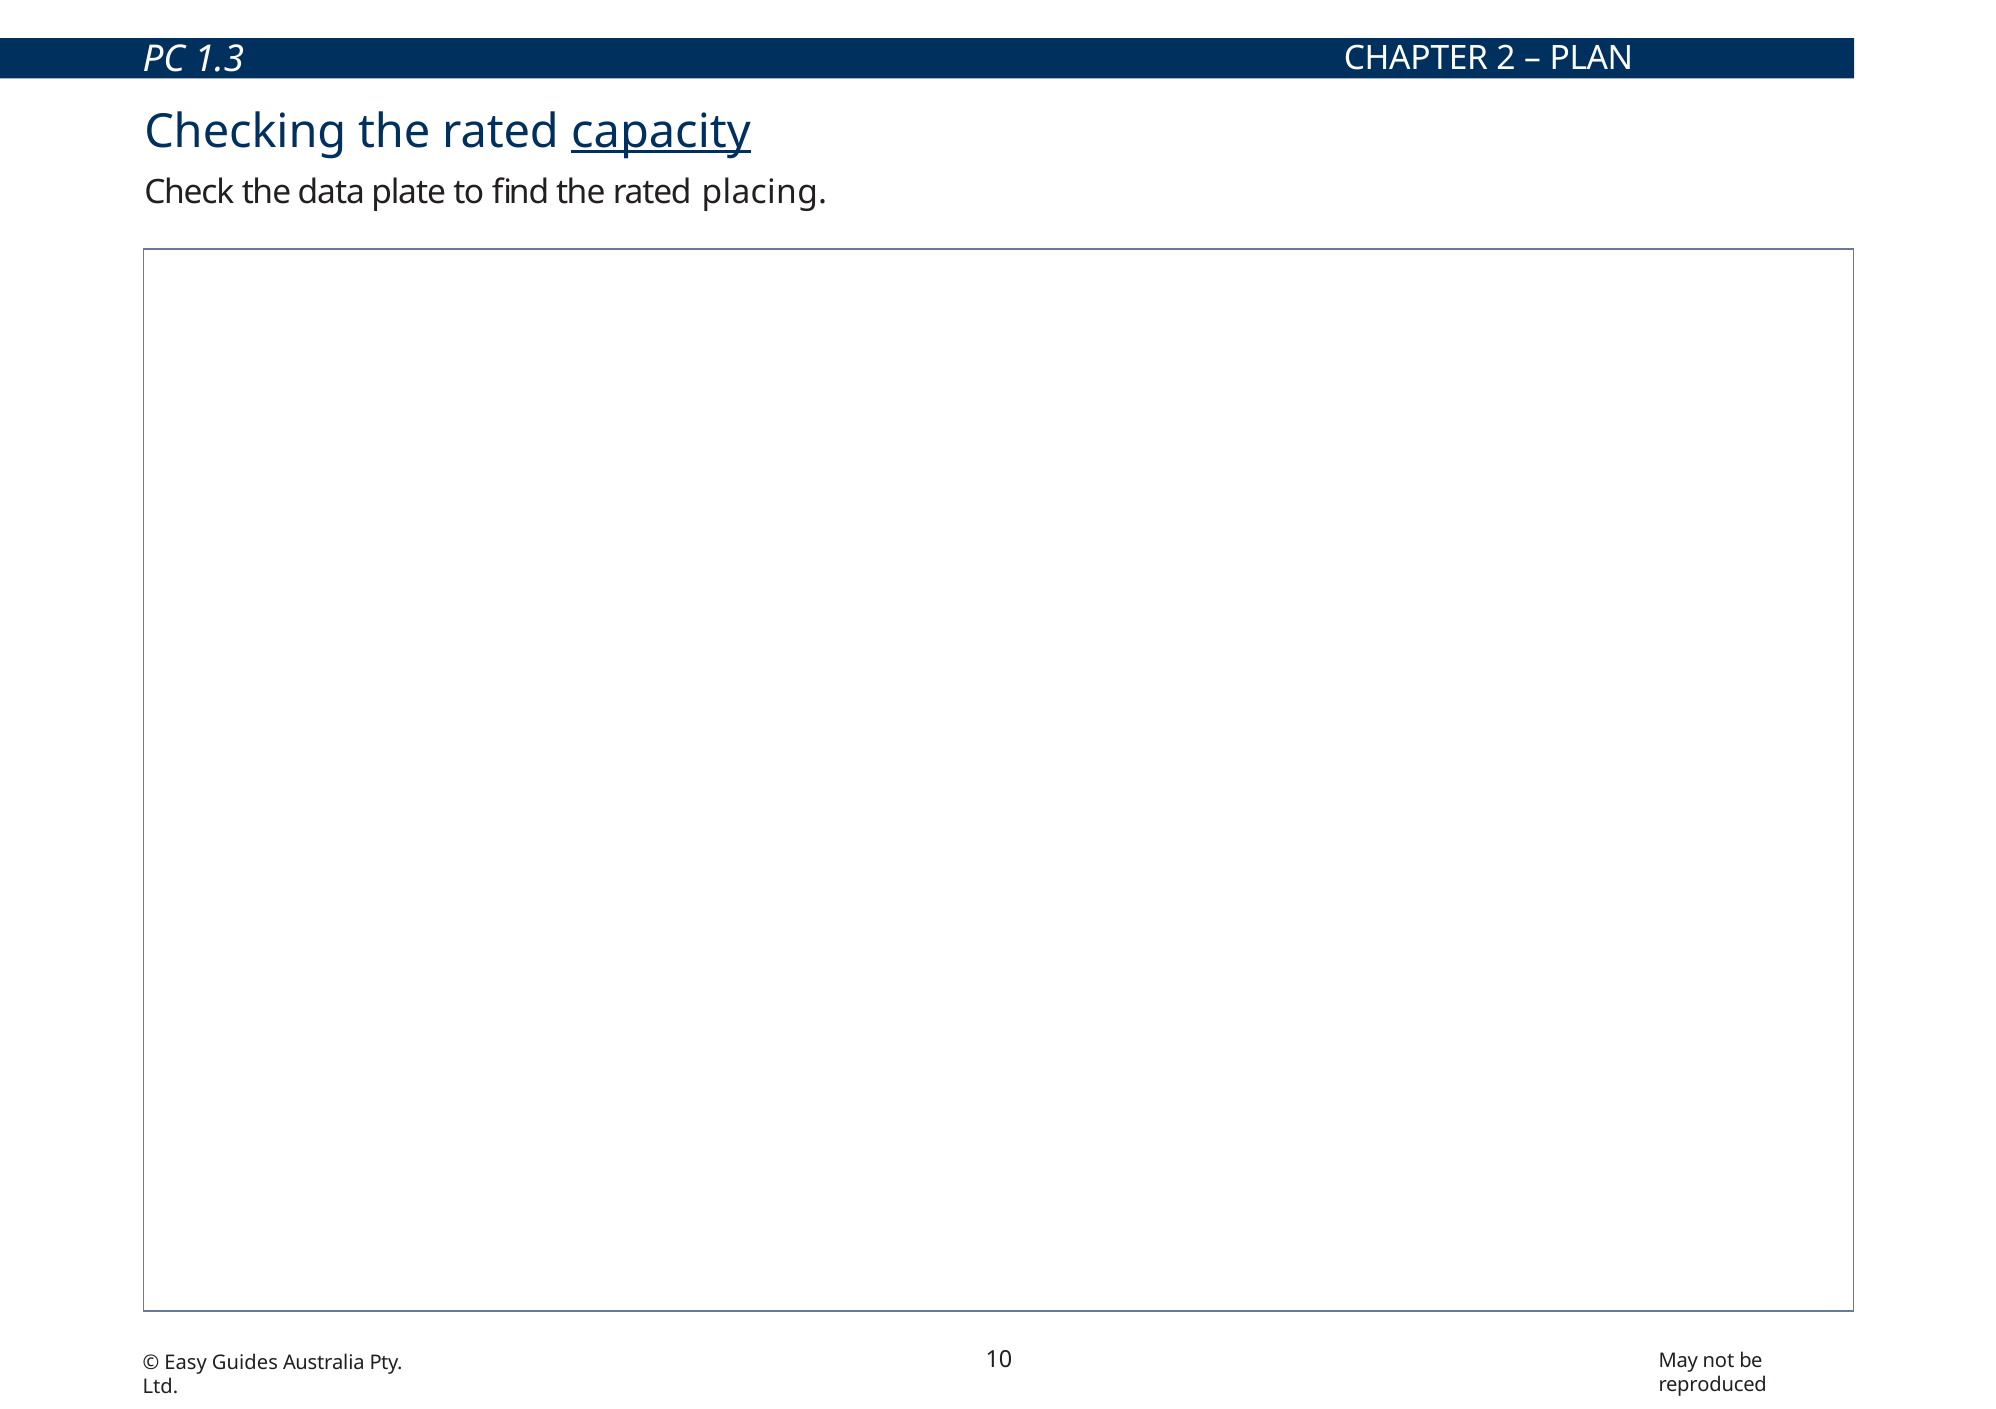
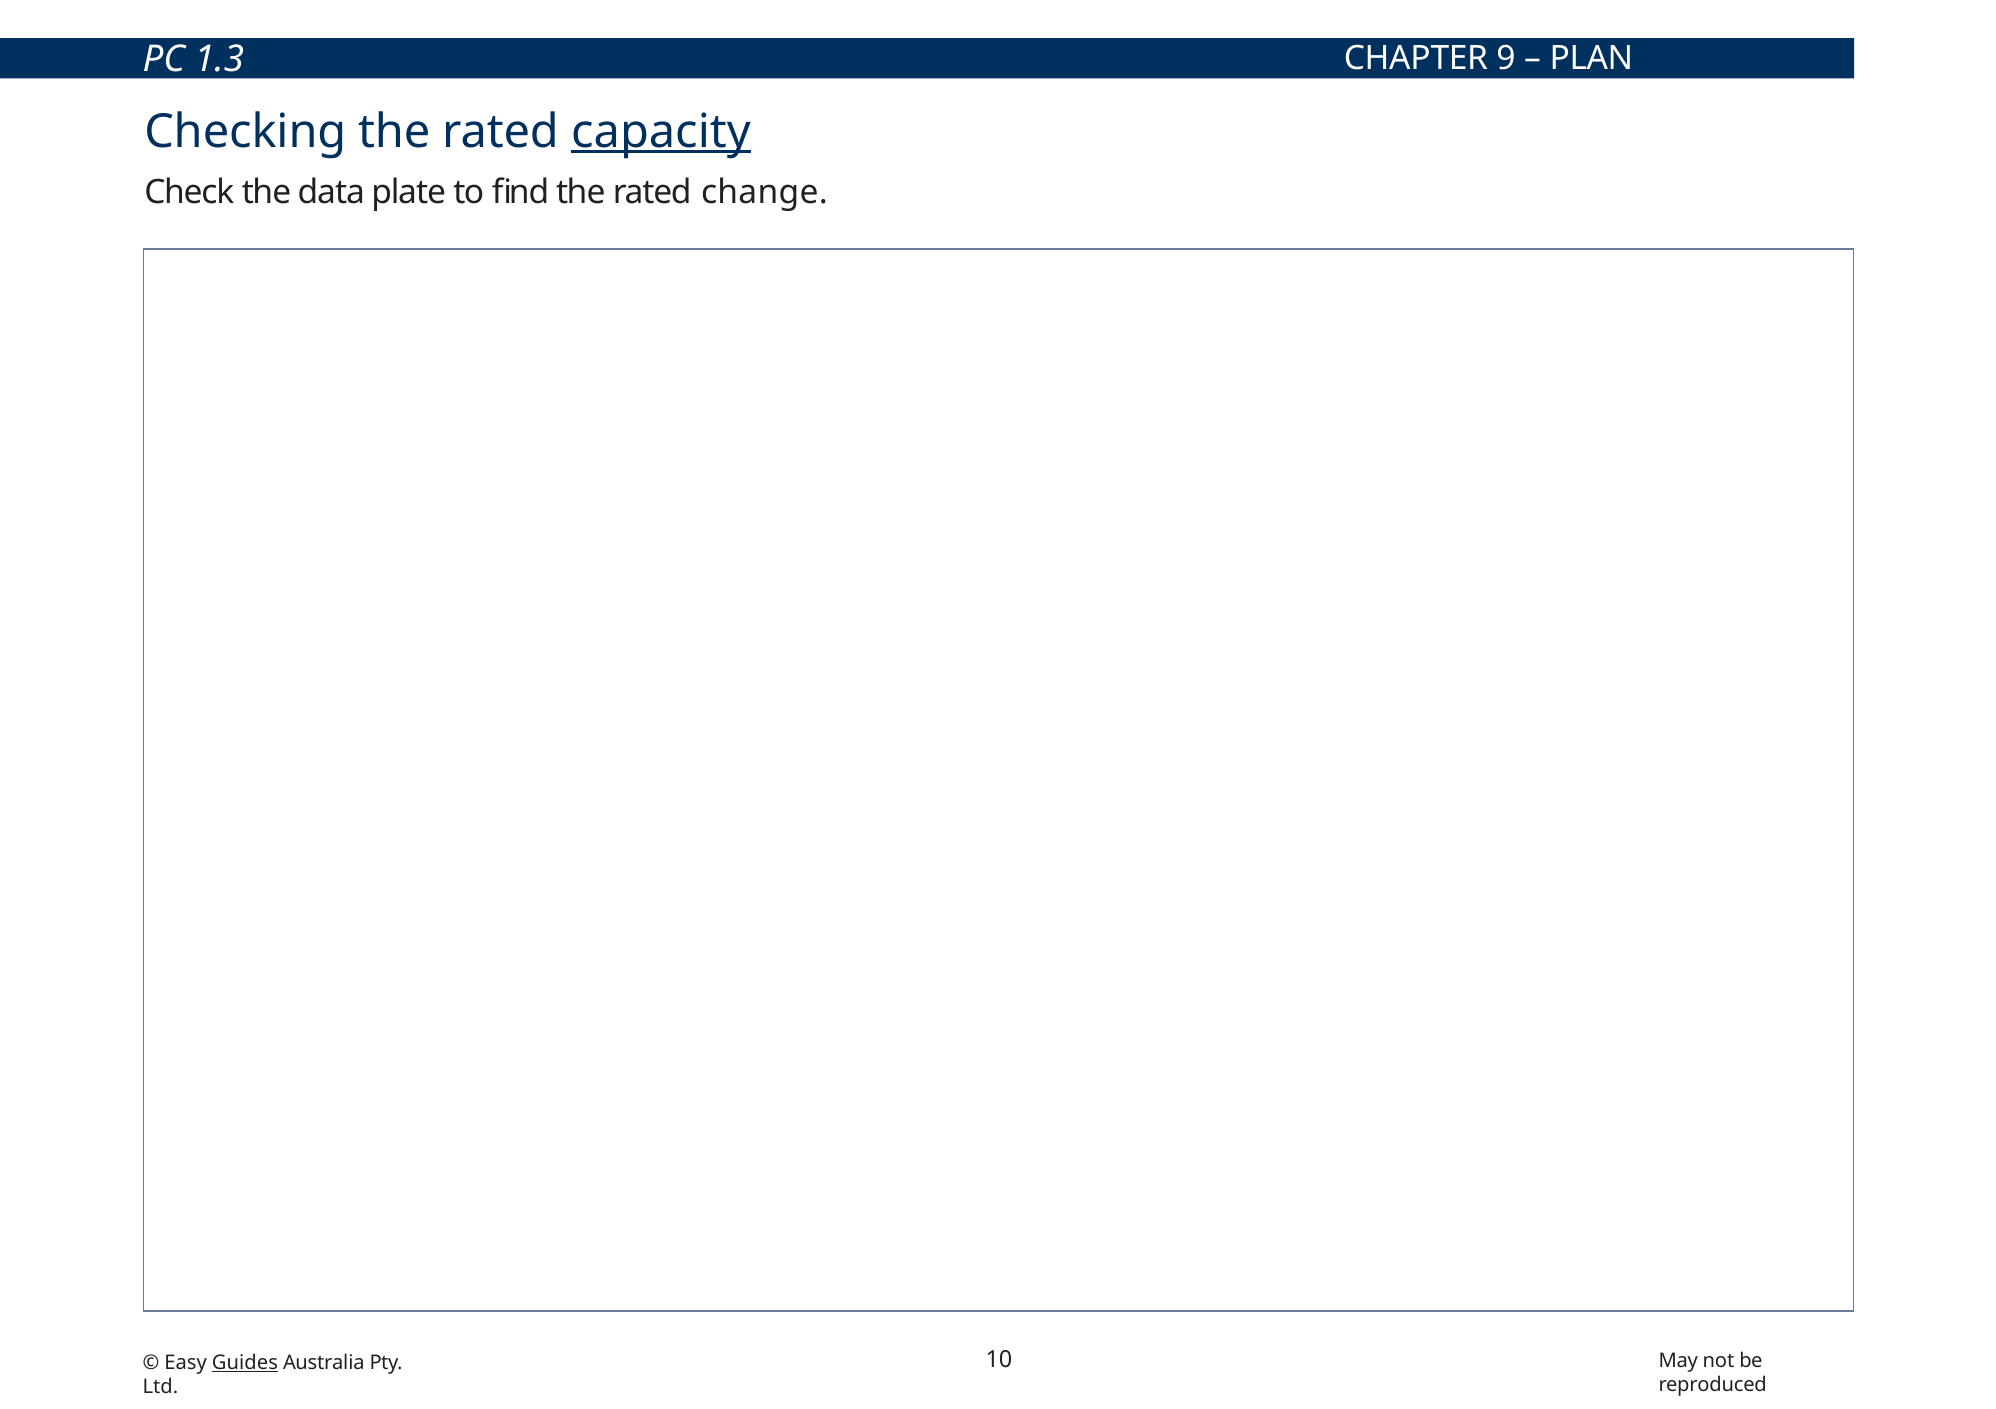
2: 2 -> 9 (1506, 59)
rated placing: placing -> change (764, 192)
Guides underline: none -> present (245, 1363)
